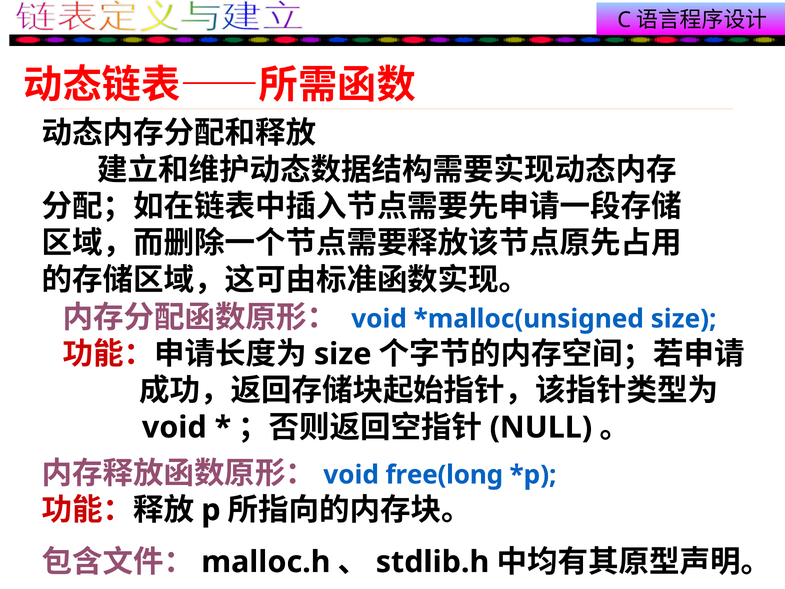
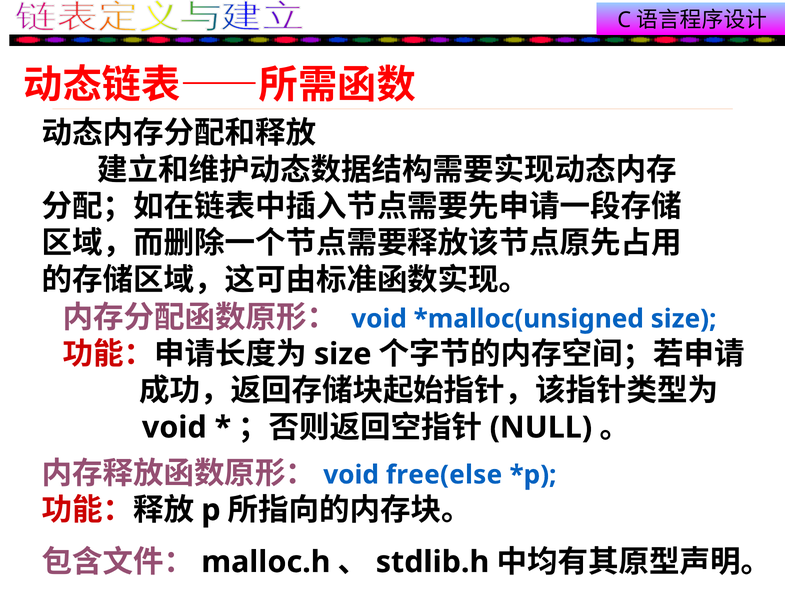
free(long: free(long -> free(else (444, 475)
